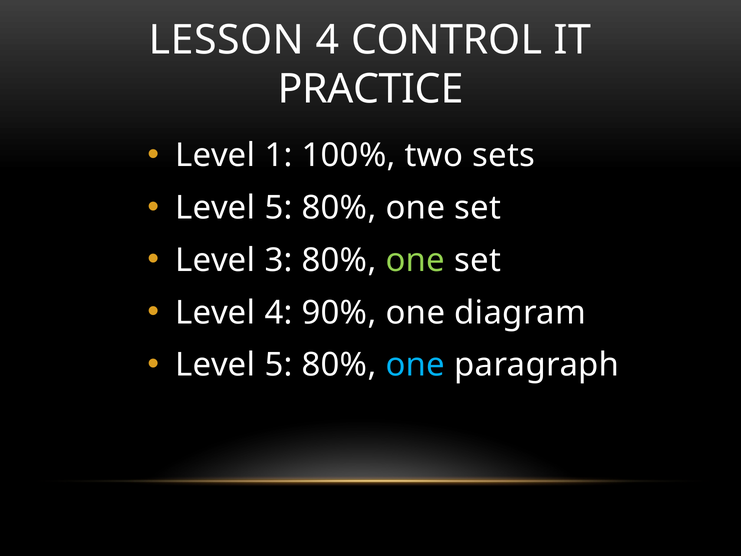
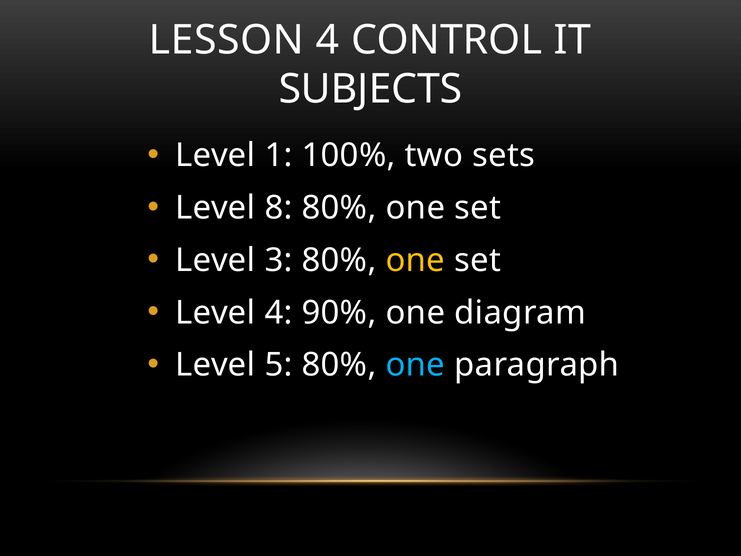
PRACTICE: PRACTICE -> SUBJECTS (370, 89)
5: 5 -> 8 (278, 208)
one colour: light green -> yellow (415, 260)
